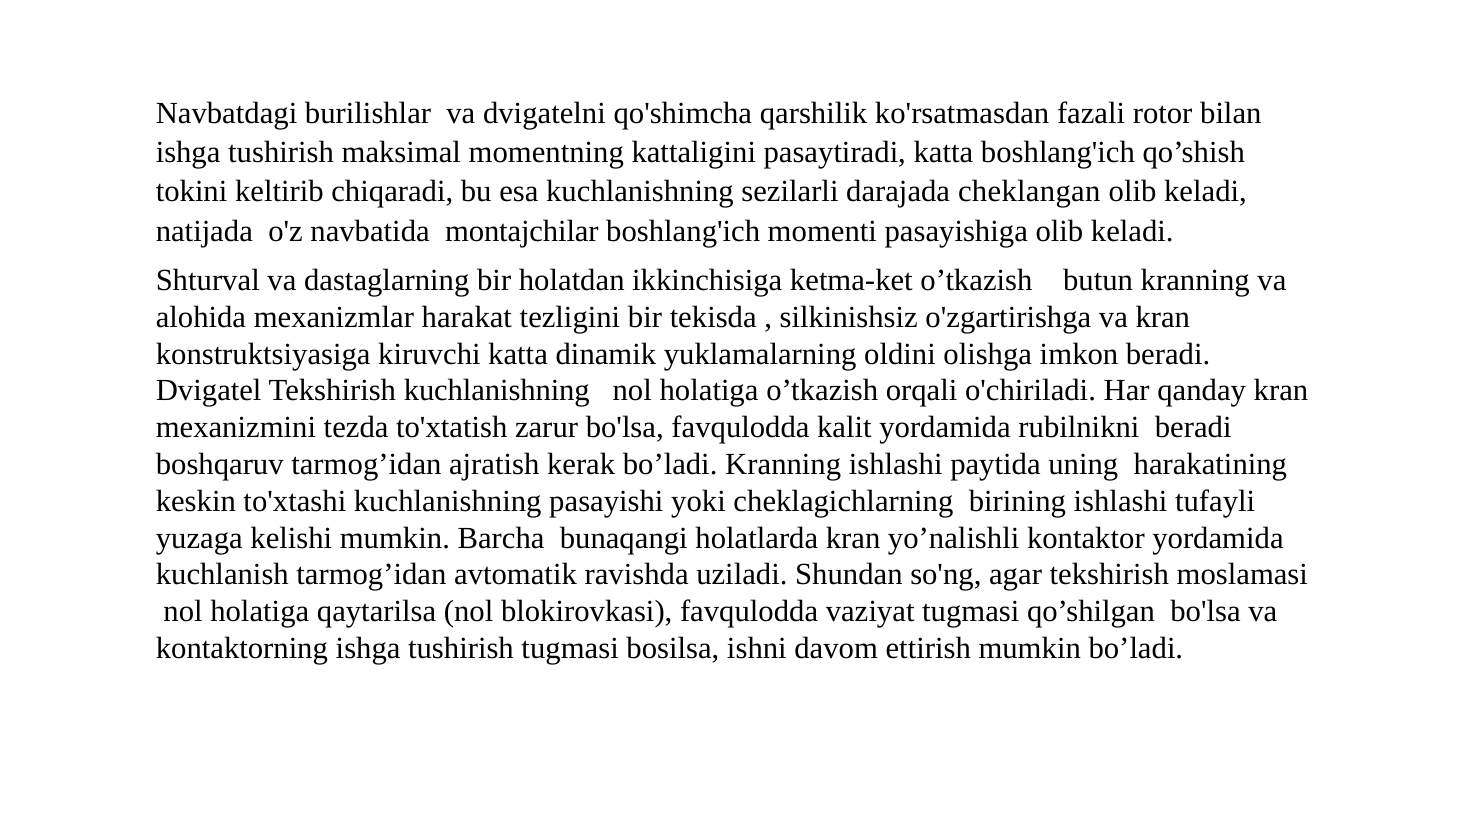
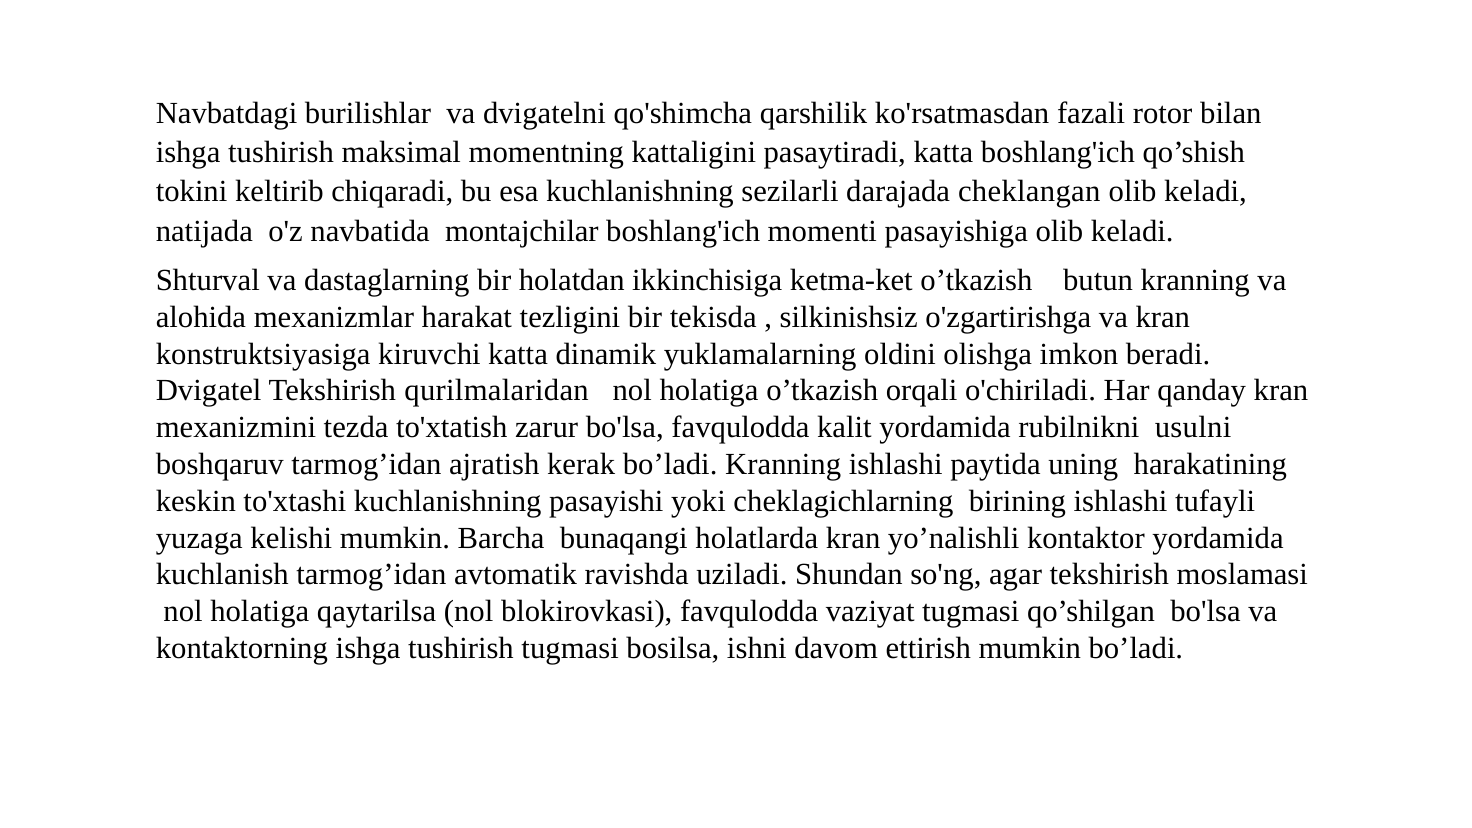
Tekshirish kuchlanishning: kuchlanishning -> qurilmalaridan (497, 391)
rubilnikni beradi: beradi -> usulni (1193, 428)
